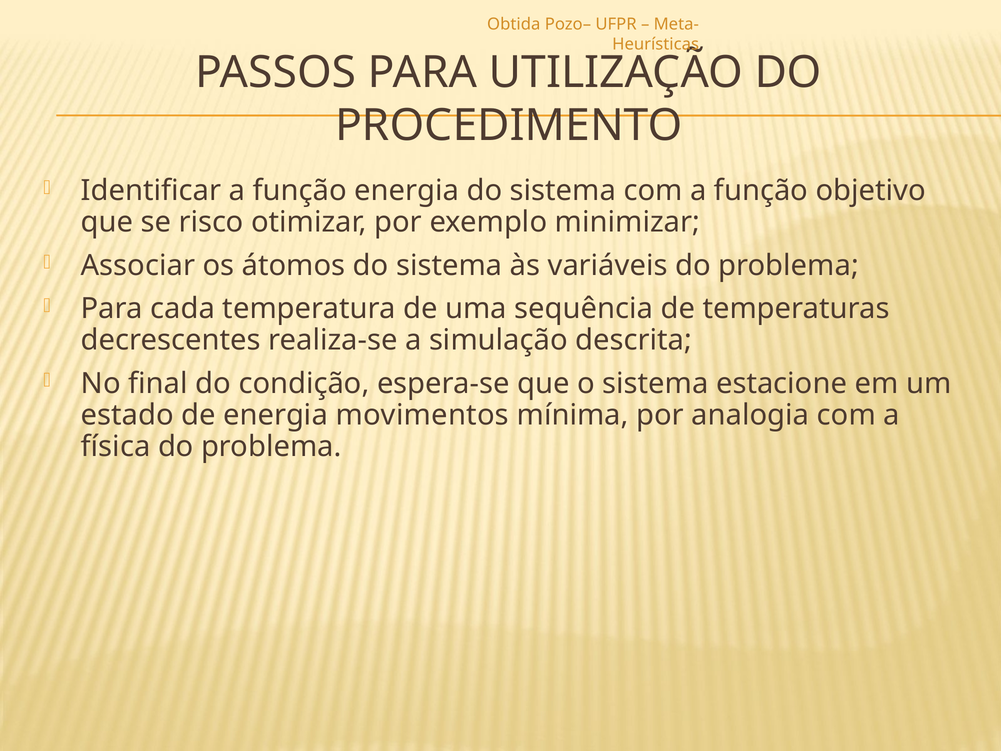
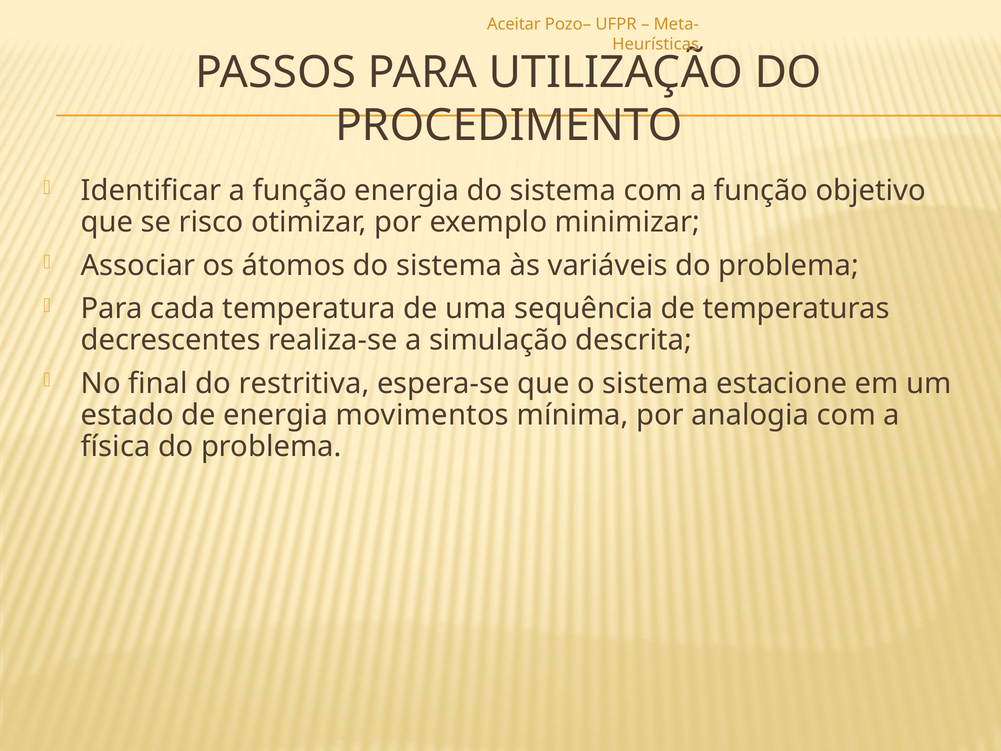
Obtida: Obtida -> Aceitar (514, 24)
condição: condição -> restritiva (304, 383)
